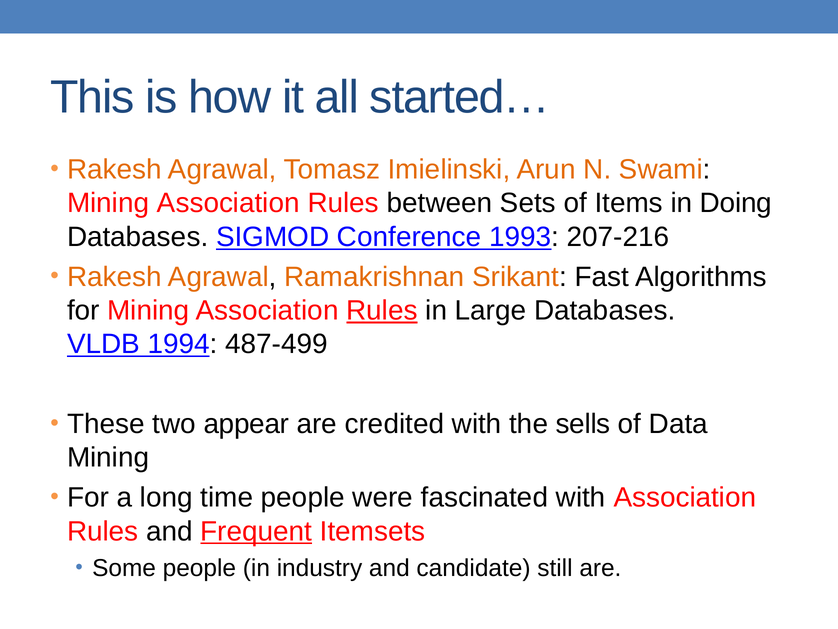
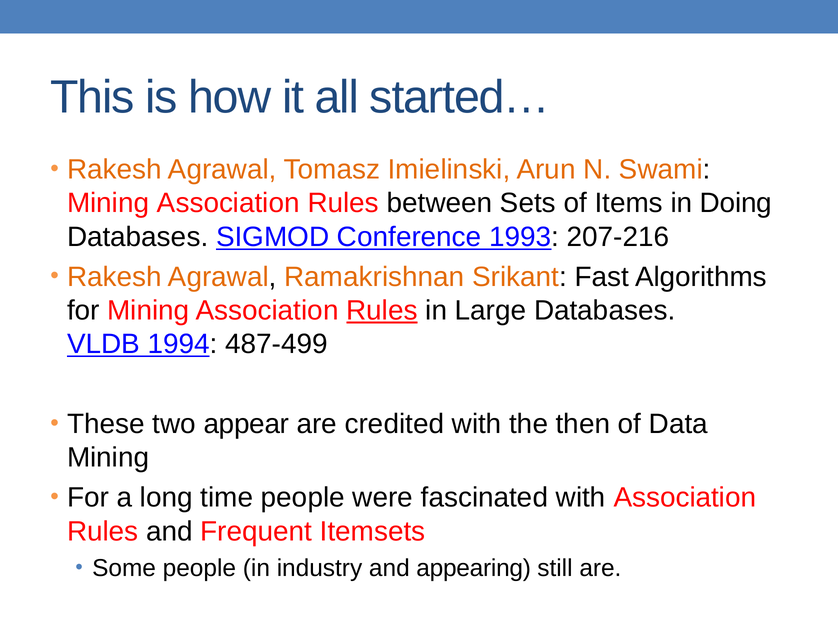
sells: sells -> then (583, 424)
Frequent underline: present -> none (256, 531)
candidate: candidate -> appearing (474, 568)
